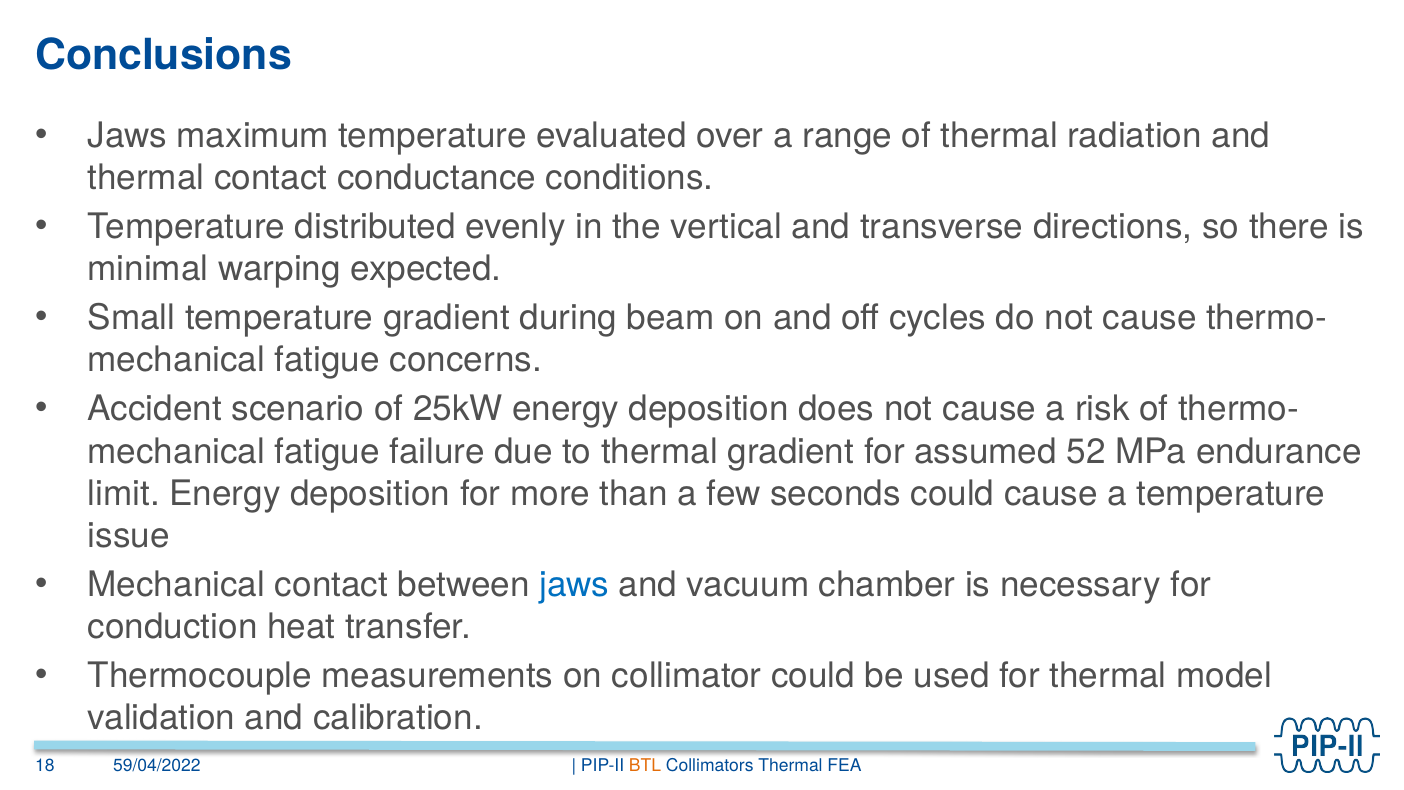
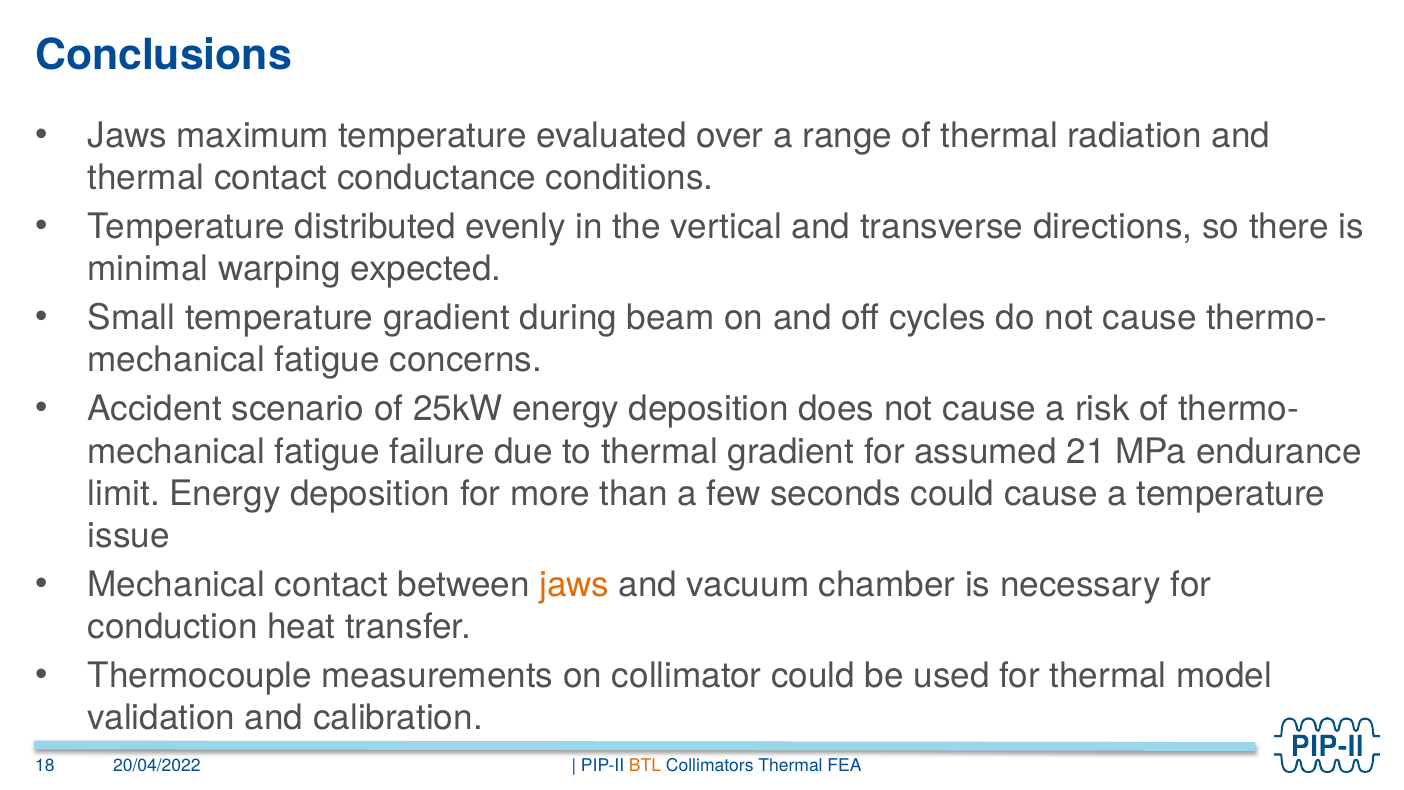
52: 52 -> 21 (1086, 451)
jaws colour: blue -> orange (574, 585)
59/04/2022: 59/04/2022 -> 20/04/2022 (157, 766)
